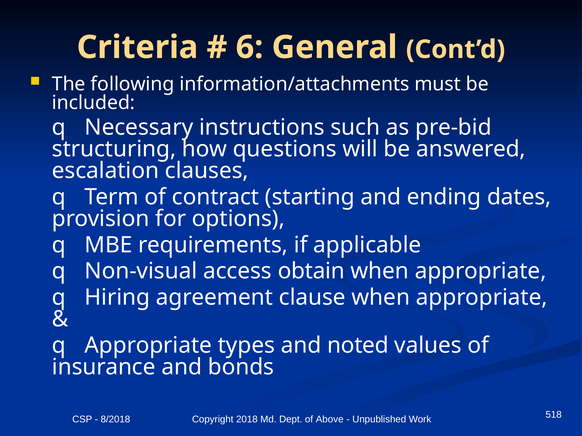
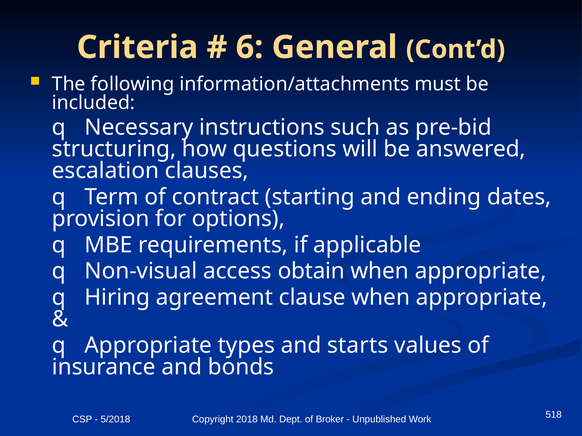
noted: noted -> starts (358, 346)
8/2018: 8/2018 -> 5/2018 (115, 420)
Above: Above -> Broker (330, 420)
